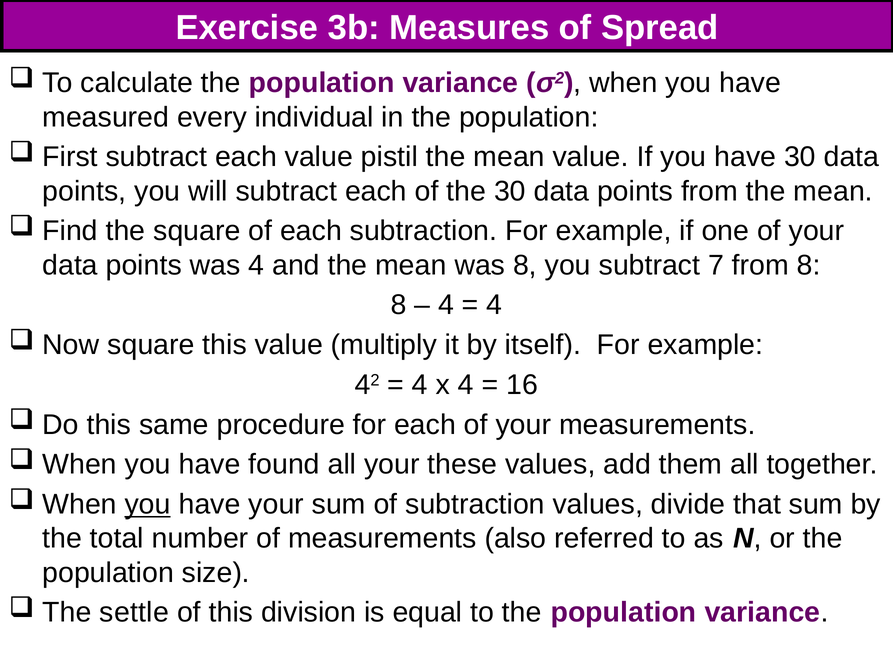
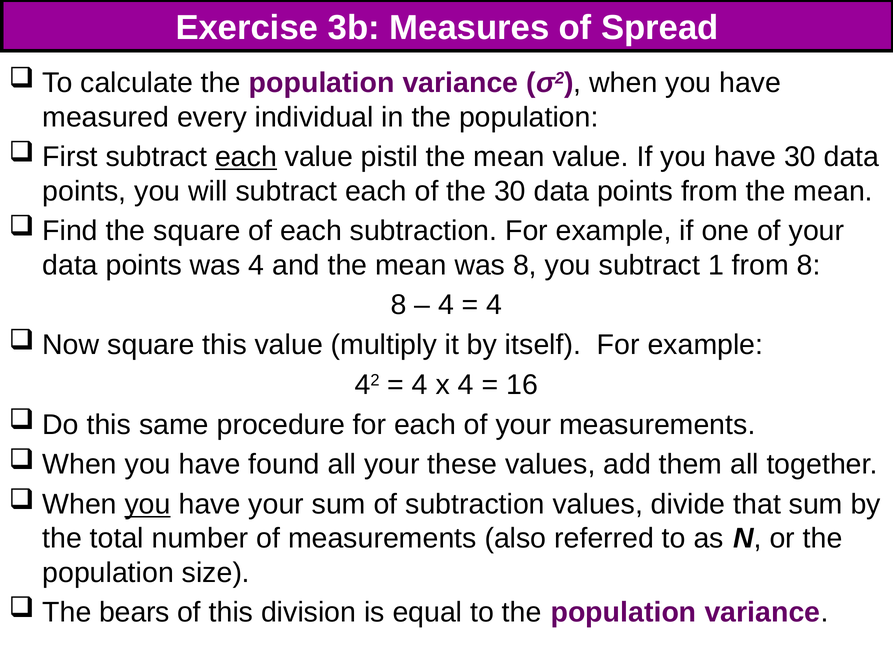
each underline: none -> present (246, 157)
7: 7 -> 1 (716, 266)
settle: settle -> bears (134, 613)
